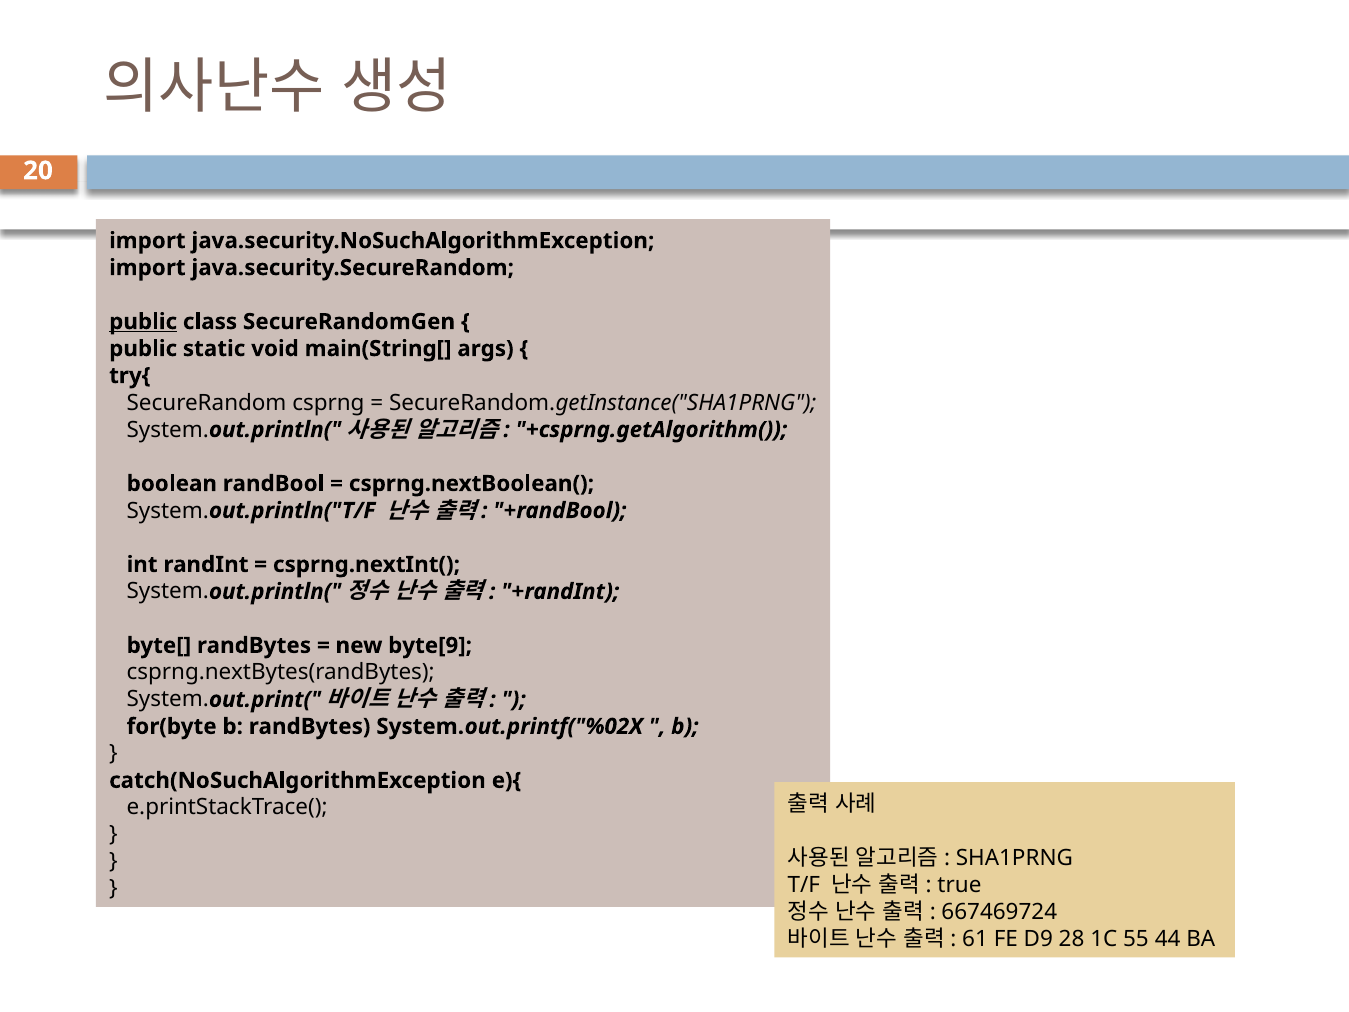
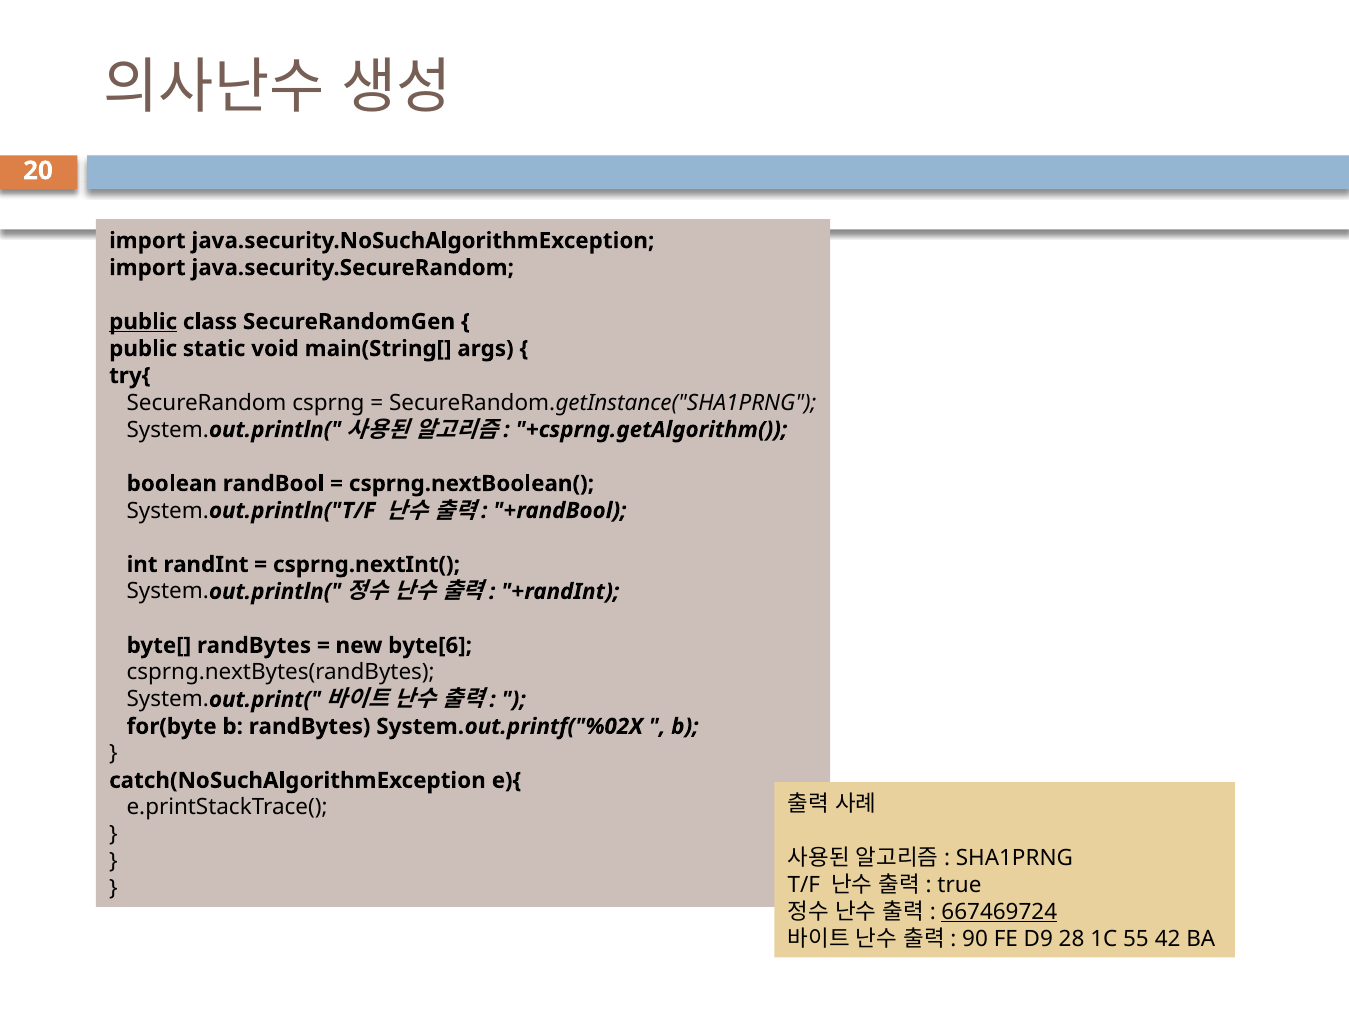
byte[9: byte[9 -> byte[6 (430, 645)
667469724 underline: none -> present (999, 912)
61: 61 -> 90 (975, 939)
44: 44 -> 42 (1168, 939)
